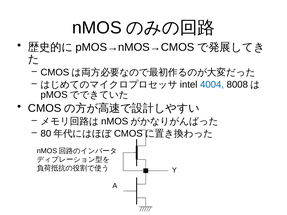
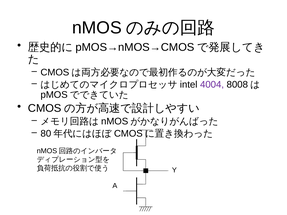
4004 colour: blue -> purple (212, 85)
